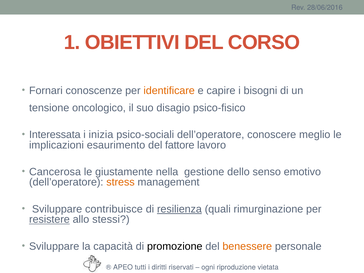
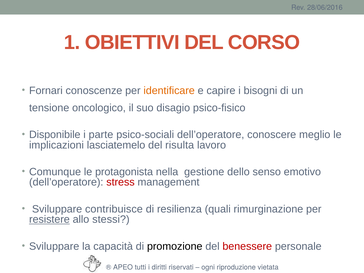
Interessata: Interessata -> Disponibile (55, 135)
inizia: inizia -> parte (101, 135)
esaurimento: esaurimento -> lasciatemelo (116, 145)
fattore: fattore -> risulta (180, 145)
Cancerosa: Cancerosa -> Comunque (55, 172)
giustamente: giustamente -> protagonista (124, 172)
stress colour: orange -> red (120, 182)
resilienza underline: present -> none (179, 209)
benessere colour: orange -> red (247, 246)
